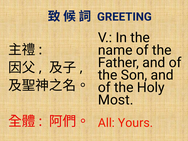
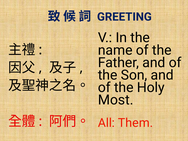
Yours: Yours -> Them (135, 123)
